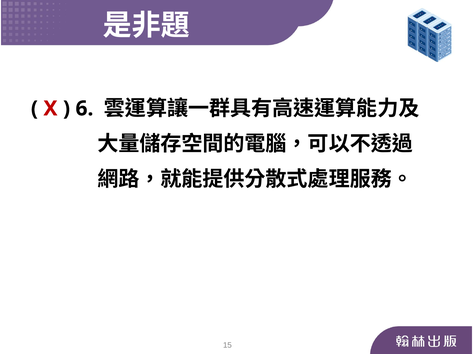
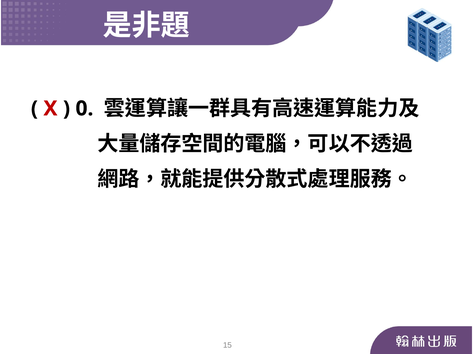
6: 6 -> 0 (84, 109)
